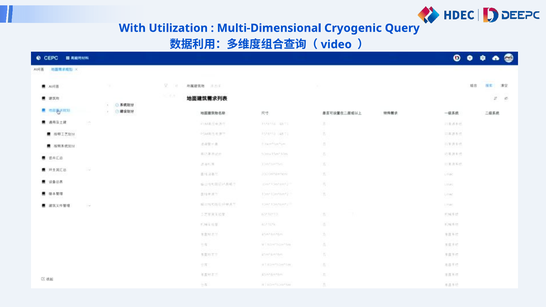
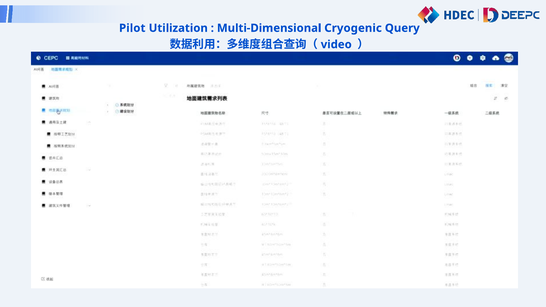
With: With -> Pilot (132, 28)
